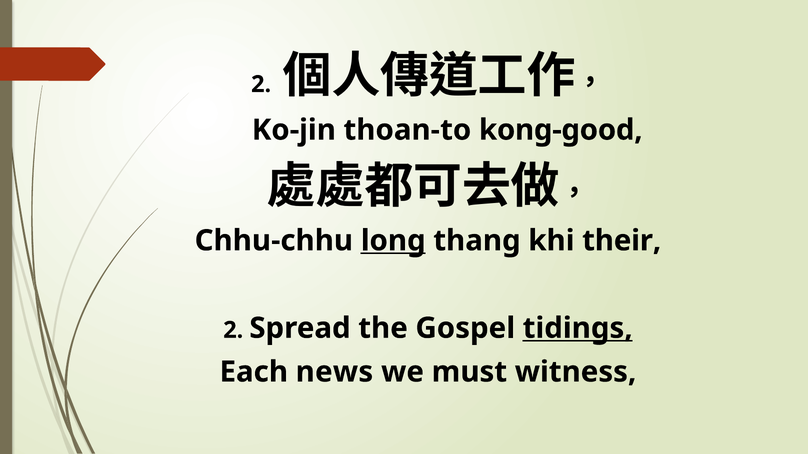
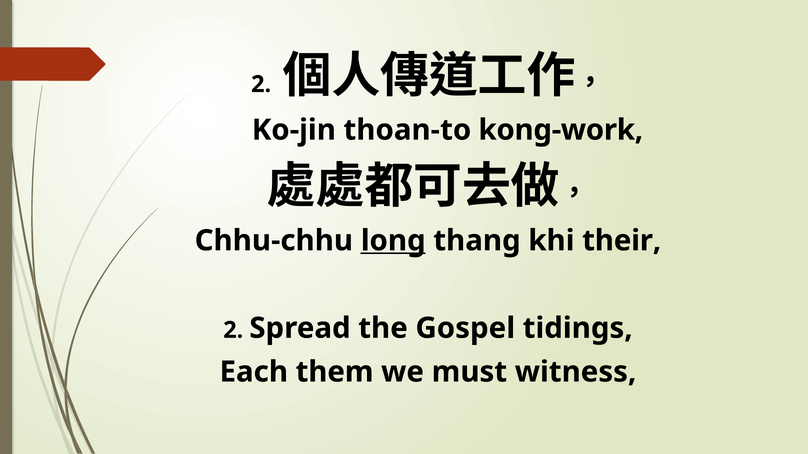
kong-good: kong-good -> kong-work (561, 130)
tidings underline: present -> none (578, 328)
news: news -> them (335, 372)
